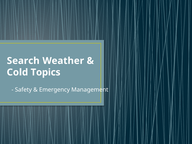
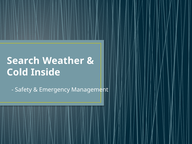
Topics: Topics -> Inside (45, 72)
